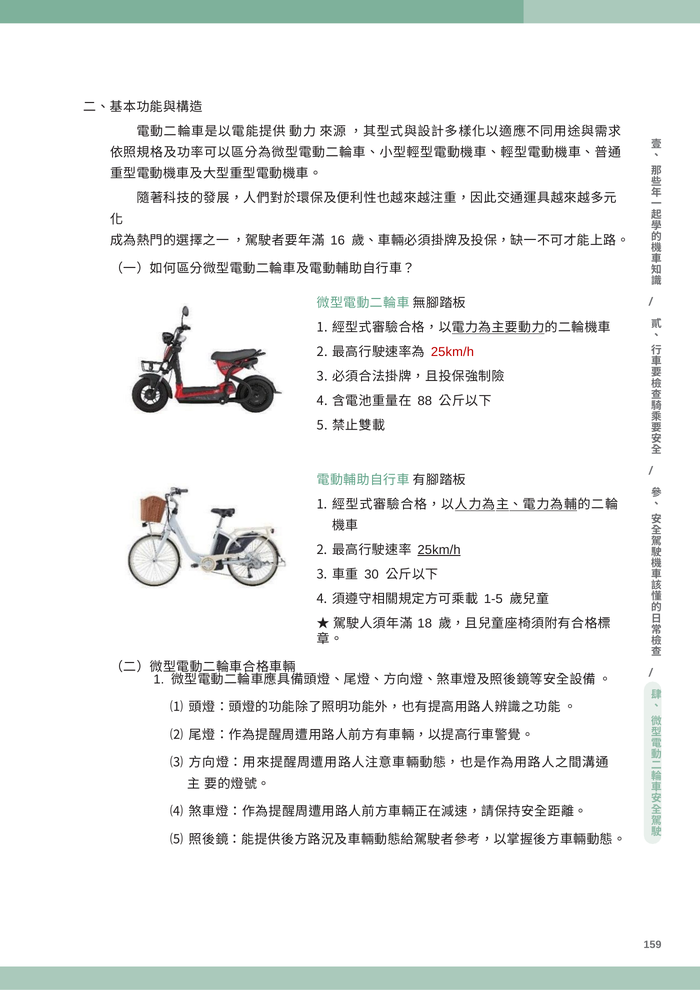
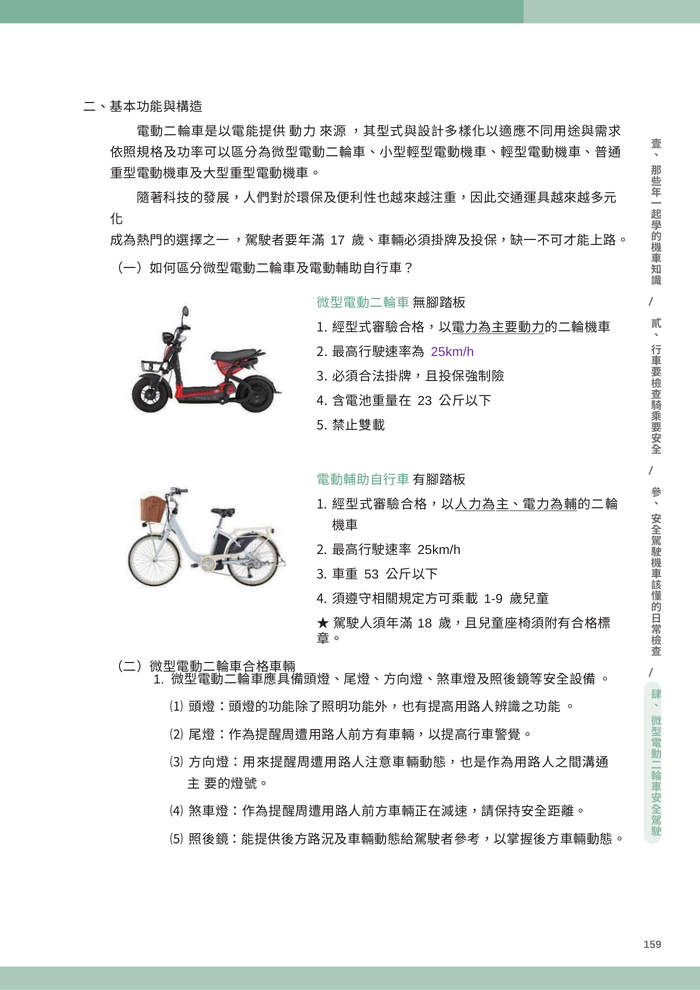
16: 16 -> 17 (338, 241)
25km/h colour: red -> purple (452, 352)
88: 88 -> 23 (425, 401)
25km/h underline: present -> none (439, 550)
30: 30 -> 53 (372, 575)
1-5: 1-5 -> 1-9 (493, 599)
